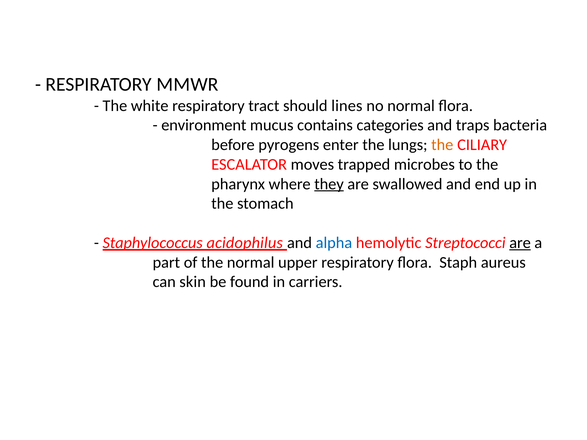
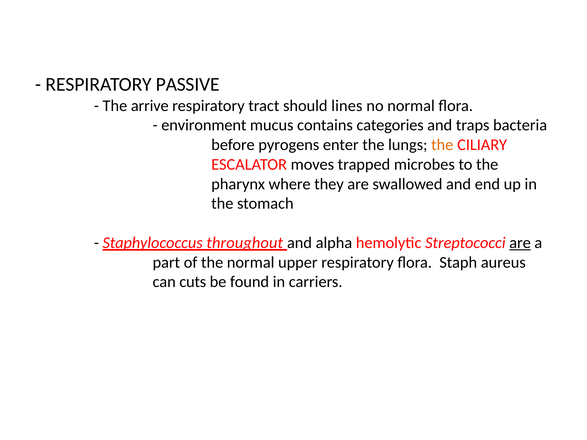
MMWR: MMWR -> PASSIVE (188, 84)
white: white -> arrive (150, 106)
they underline: present -> none (329, 184)
acidophilus: acidophilus -> throughout (245, 243)
alpha colour: blue -> black (334, 243)
skin: skin -> cuts (193, 282)
